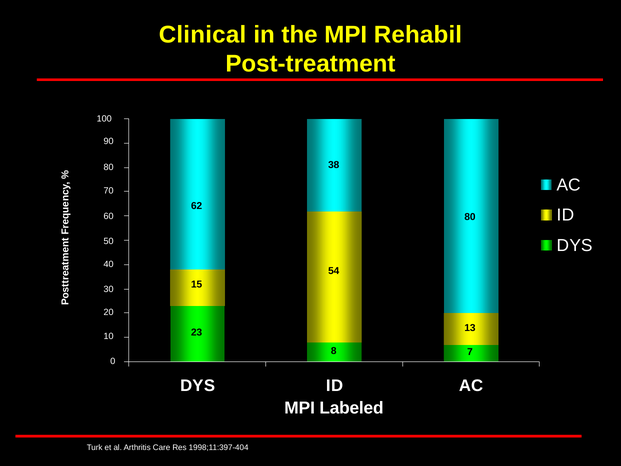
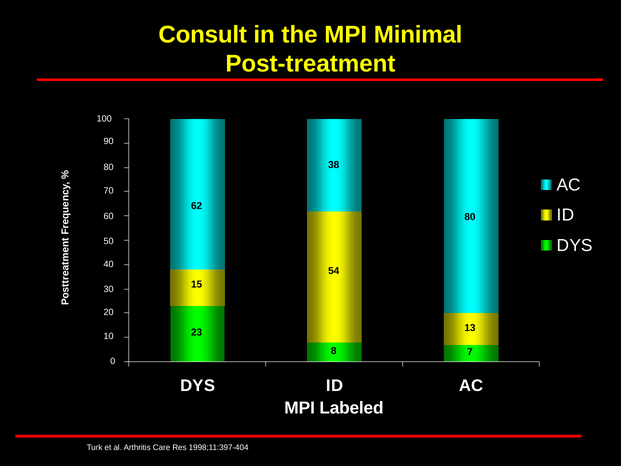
Clinical: Clinical -> Consult (203, 35)
Rehabil: Rehabil -> Minimal (418, 35)
